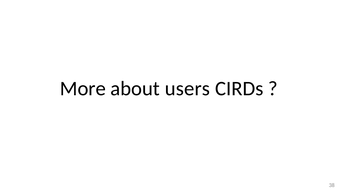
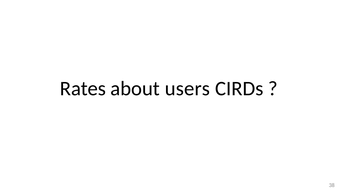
More: More -> Rates (83, 89)
